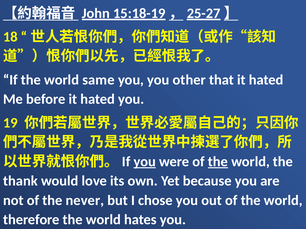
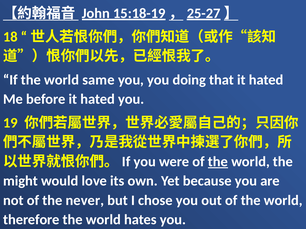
other: other -> doing (189, 80)
you underline: present -> none (145, 162)
thank: thank -> might (20, 181)
